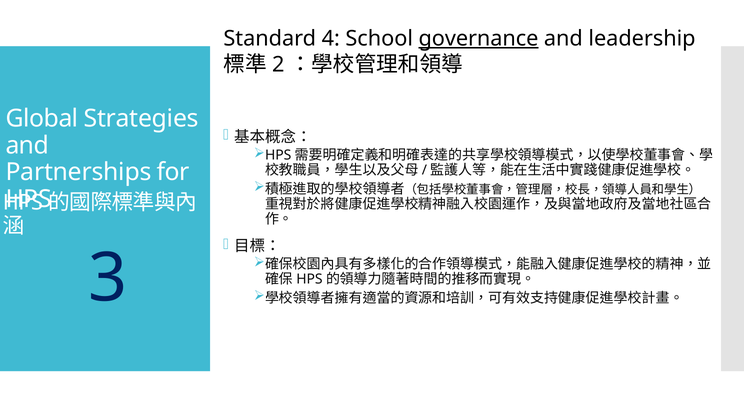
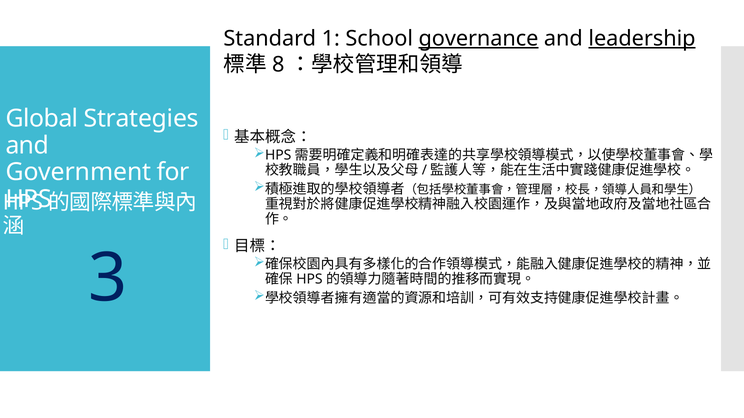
4: 4 -> 1 (331, 38)
leadership underline: none -> present (642, 38)
2: 2 -> 8 (278, 65)
Partnerships: Partnerships -> Government (78, 172)
